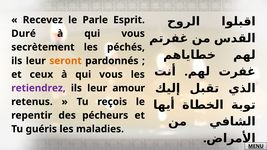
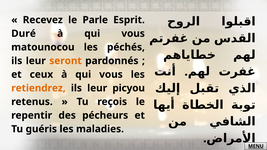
secrètement: secrètement -> matounocou (43, 47)
retiendrez colour: purple -> orange (38, 88)
amour: amour -> picyou (129, 88)
